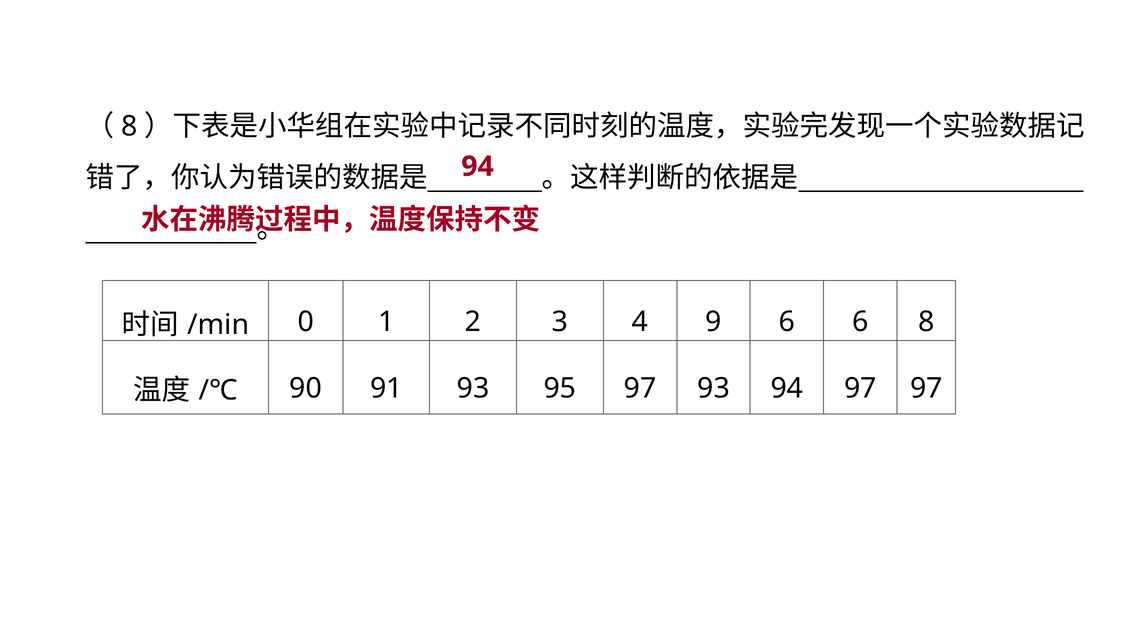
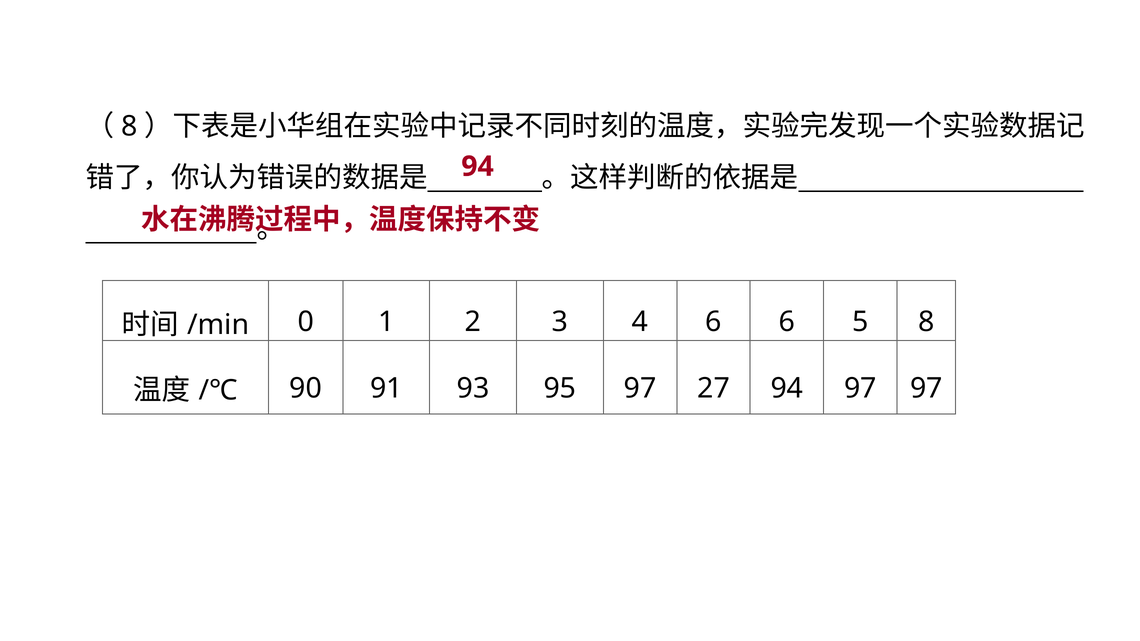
4 9: 9 -> 6 (714, 322)
6 6: 6 -> 5 (860, 322)
97 93: 93 -> 27 (714, 389)
